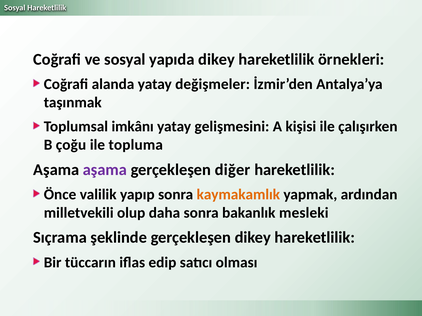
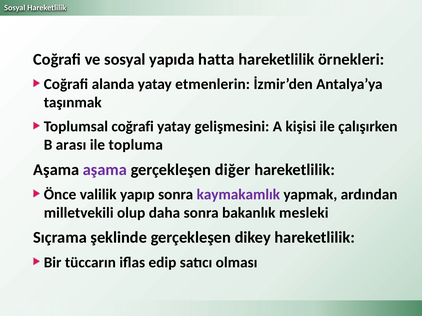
yapıda dikey: dikey -> hatta (217, 59)
değişmeler: değişmeler -> etmenlerin (213, 84)
Toplumsal imkânı: imkânı -> coğrafi (133, 127)
çoğu: çoğu -> arası (71, 145)
kaymakamlık colour: orange -> purple (238, 195)
